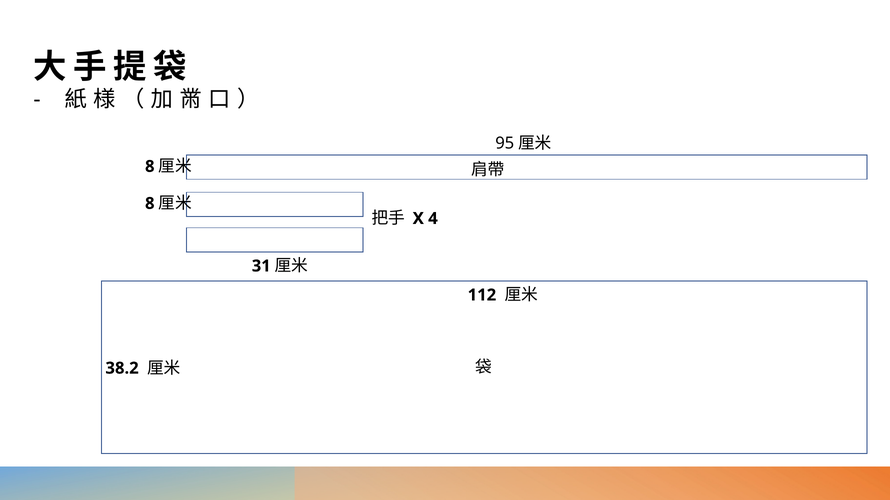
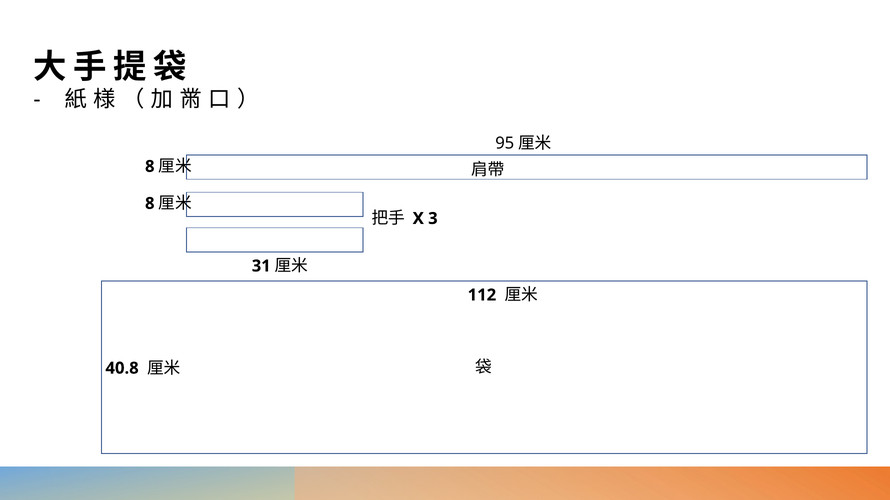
4: 4 -> 3 (433, 219)
38.2: 38.2 -> 40.8 (122, 369)
